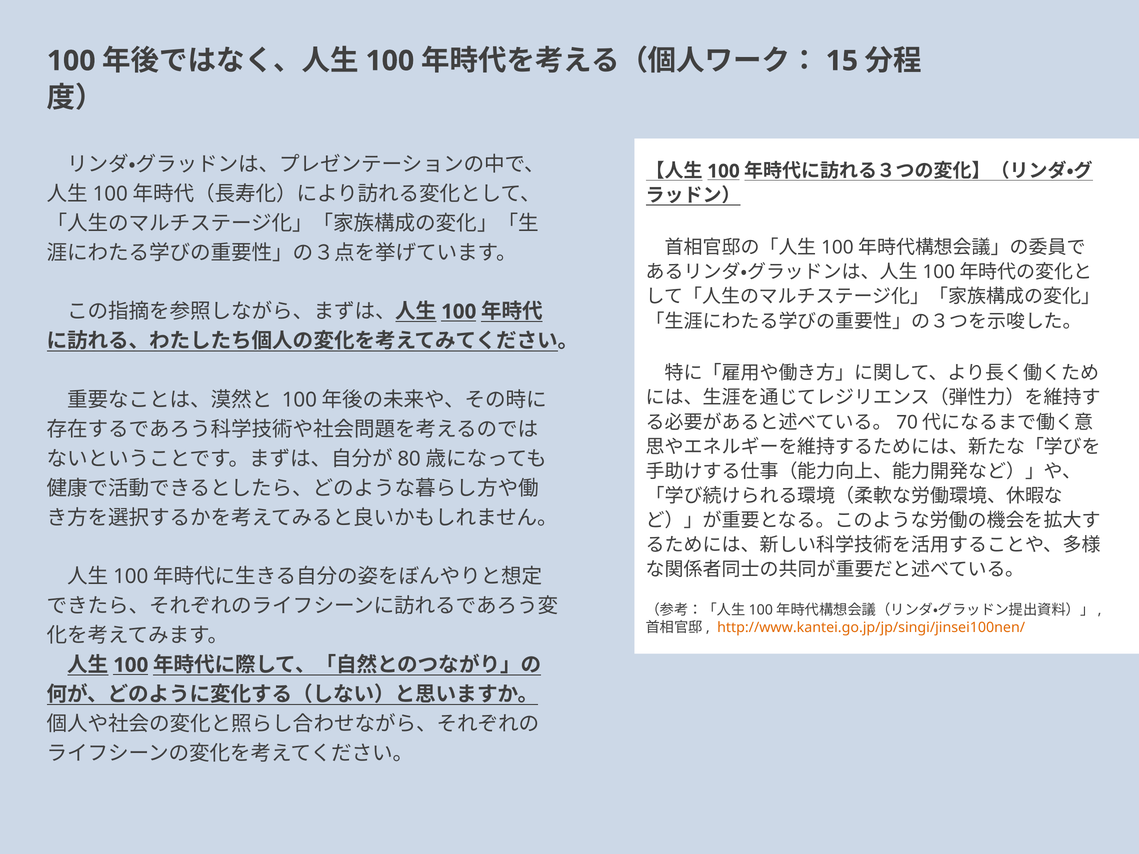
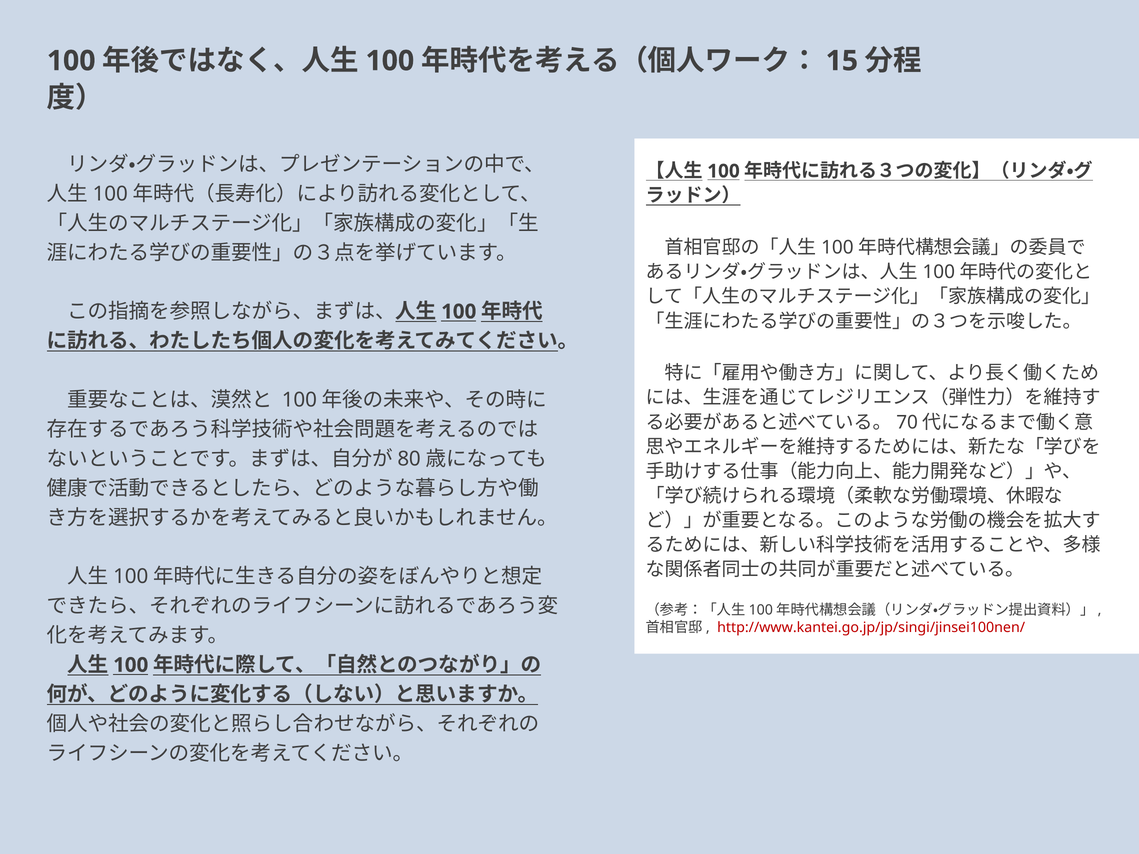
http://www.kantei.go.jp/jp/singi/jinsei100nen/ colour: orange -> red (871, 628)
